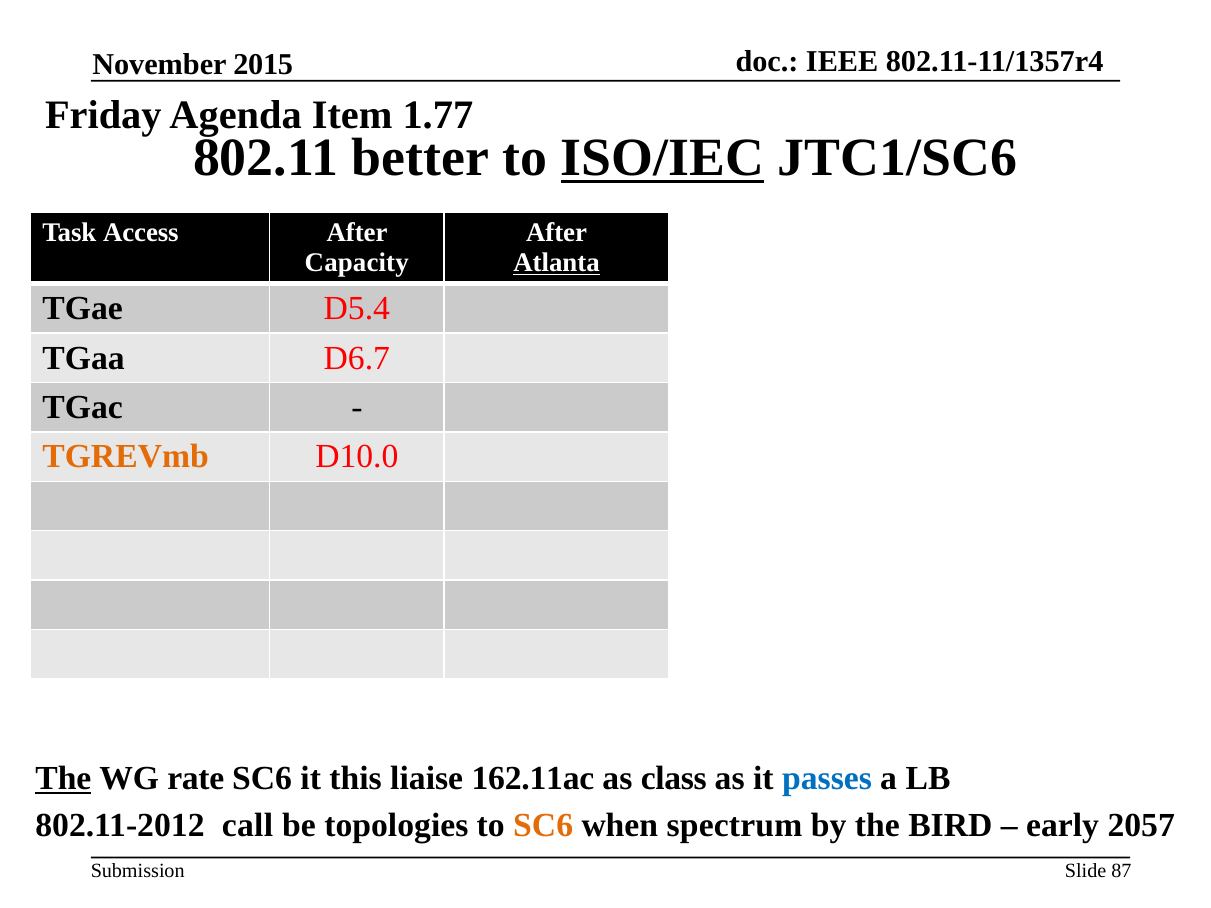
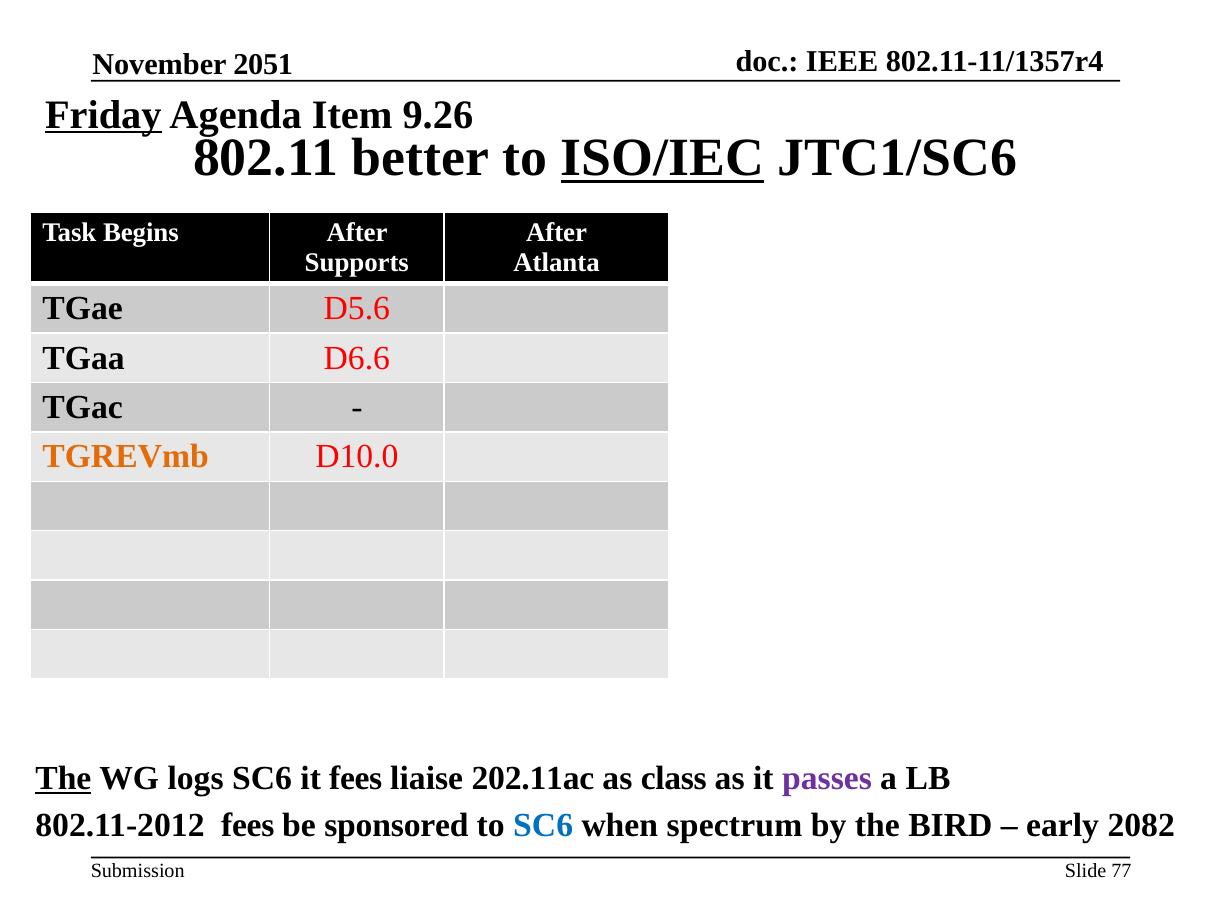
2015: 2015 -> 2051 (263, 65)
Friday underline: none -> present (103, 115)
1.77: 1.77 -> 9.26 (438, 115)
Access: Access -> Begins (141, 233)
Capacity: Capacity -> Supports (357, 263)
Atlanta underline: present -> none (557, 263)
D5.4: D5.4 -> D5.6 (357, 309)
D6.7: D6.7 -> D6.6 (357, 358)
rate: rate -> logs (196, 778)
it this: this -> fees (356, 778)
162.11ac: 162.11ac -> 202.11ac (533, 778)
passes colour: blue -> purple (827, 778)
802.11-2012 call: call -> fees (248, 825)
topologies: topologies -> sponsored (396, 825)
SC6 colour: orange -> blue (543, 825)
2057: 2057 -> 2082 (1141, 825)
87: 87 -> 77 (1121, 871)
